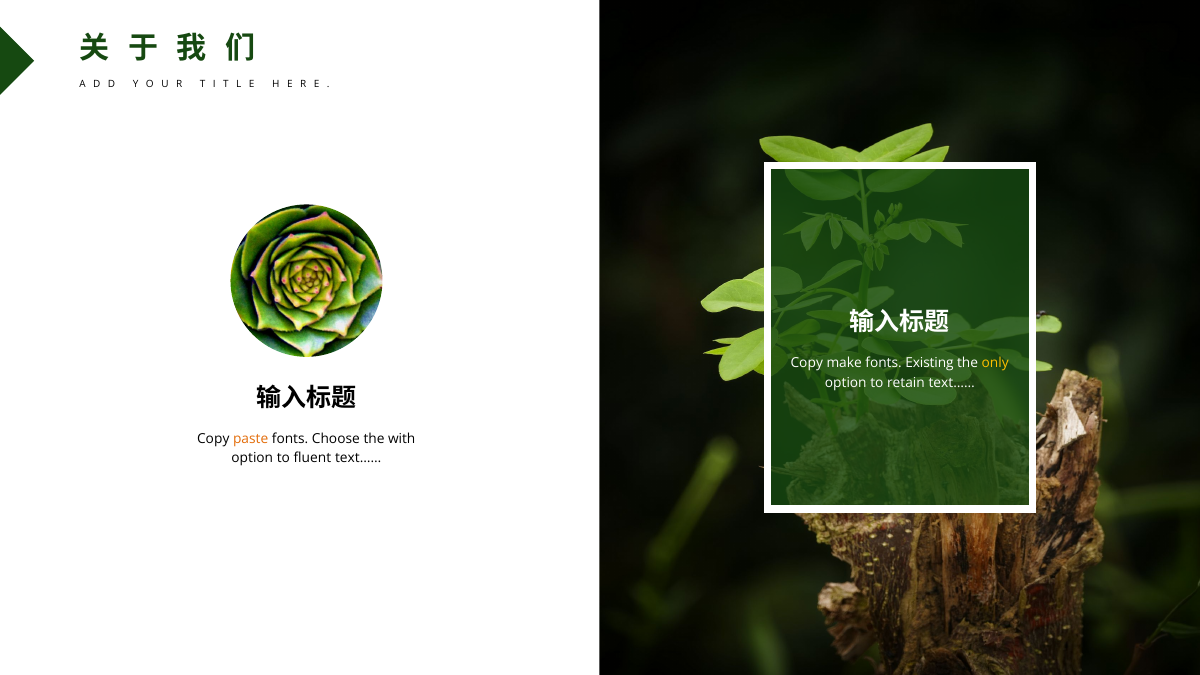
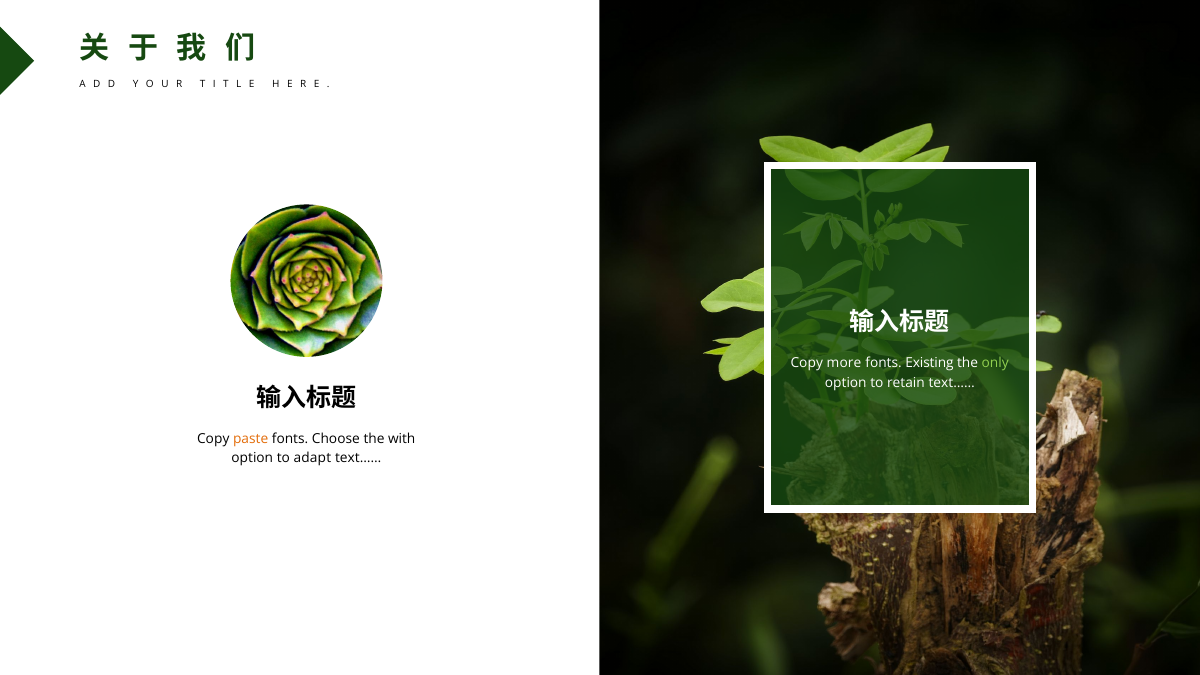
make: make -> more (844, 363)
only colour: yellow -> light green (995, 363)
fluent: fluent -> adapt (312, 458)
